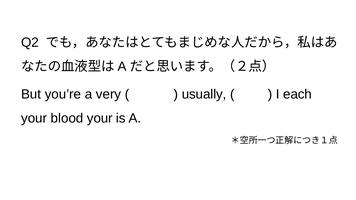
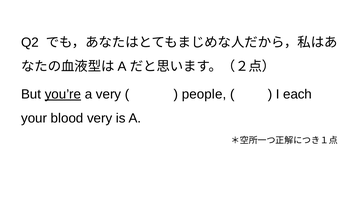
you’re underline: none -> present (63, 94)
usually: usually -> people (204, 94)
blood your: your -> very (100, 118)
